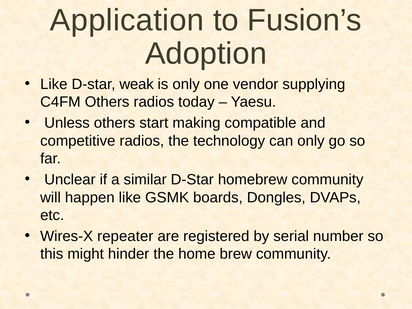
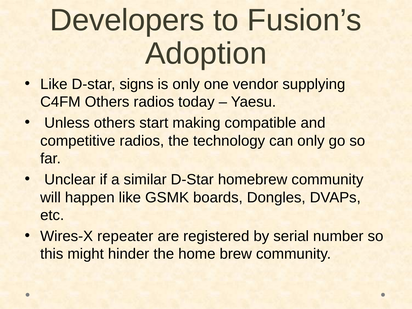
Application: Application -> Developers (127, 20)
weak: weak -> signs (137, 84)
